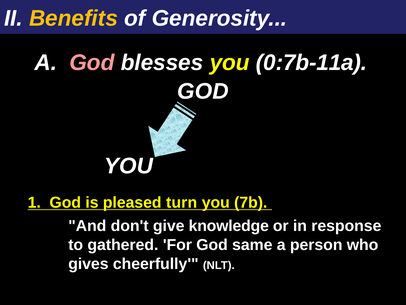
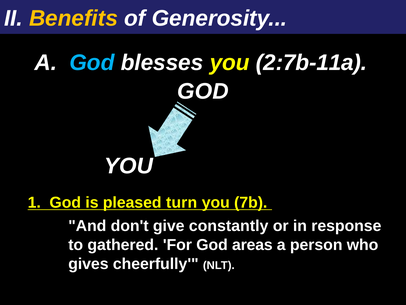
God colour: pink -> light blue (92, 62)
0:7b-11a: 0:7b-11a -> 2:7b-11a (312, 62)
knowledge: knowledge -> constantly (229, 226)
same: same -> areas (252, 245)
